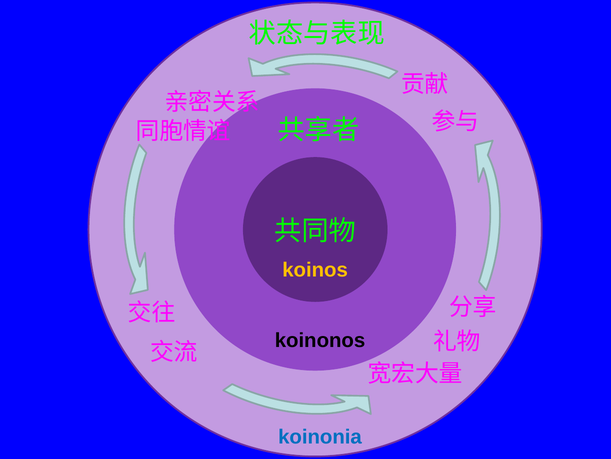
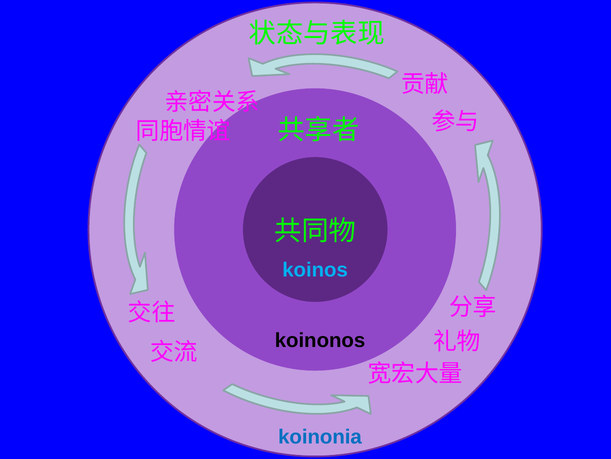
koinos colour: yellow -> light blue (315, 270)
